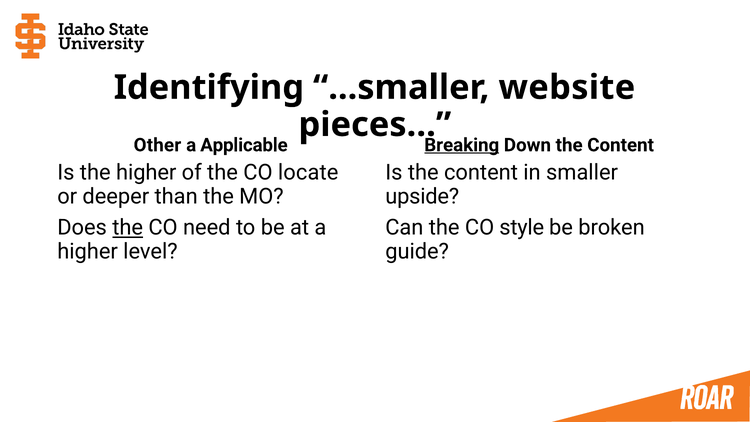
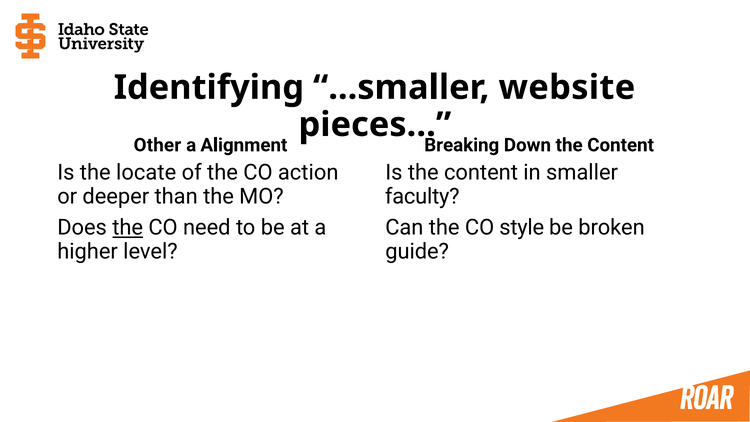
Applicable: Applicable -> Alignment (244, 145)
Breaking underline: present -> none (462, 145)
the higher: higher -> locate (146, 173)
locate: locate -> action (308, 173)
upside: upside -> faculty (422, 196)
